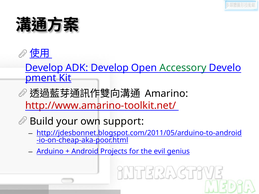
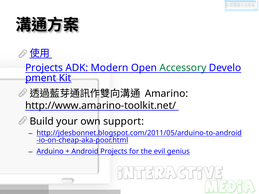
Develop: Develop -> Projects (44, 68)
ADK Develop: Develop -> Modern (110, 68)
http://www.amarino-toolkit.net/ colour: red -> black (101, 106)
